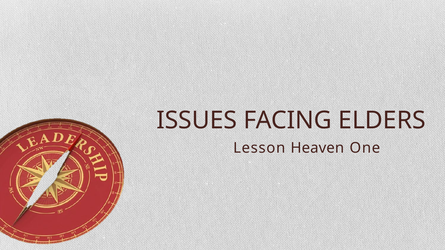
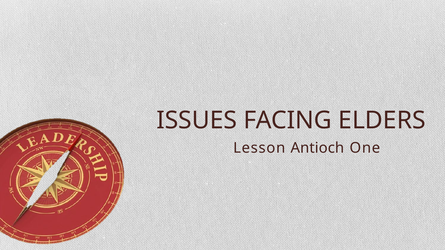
Heaven: Heaven -> Antioch (317, 148)
